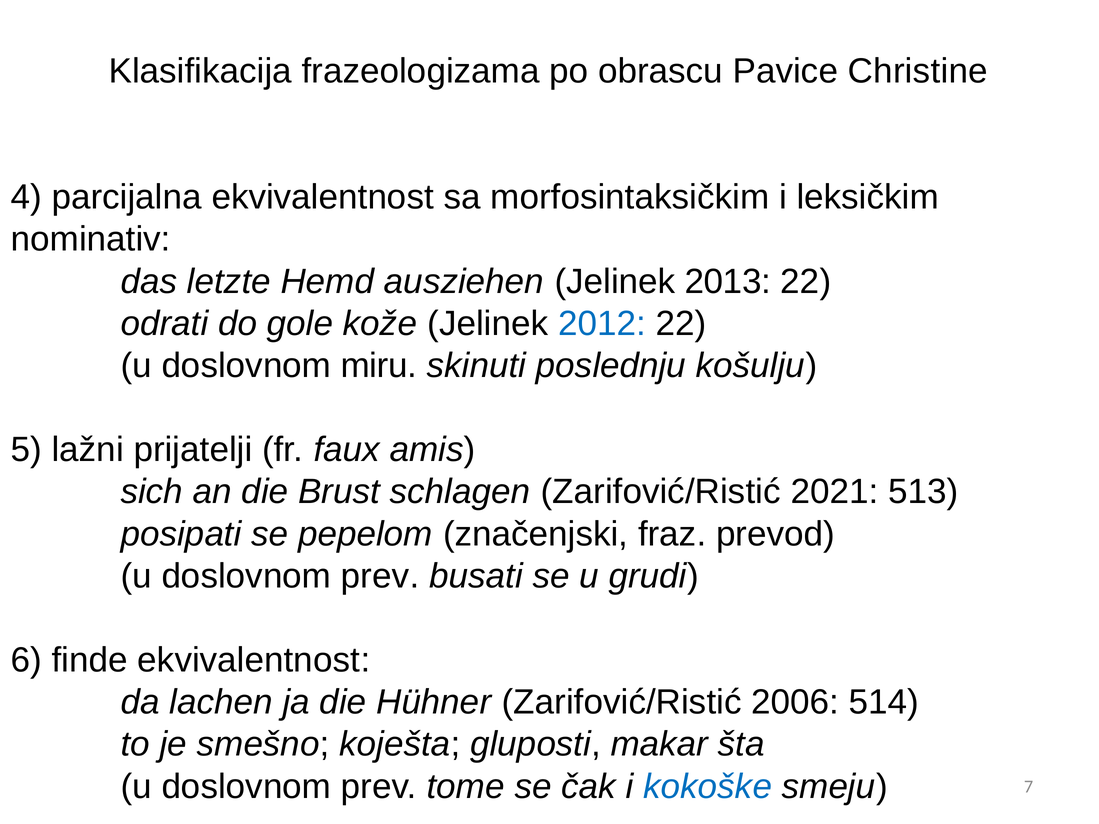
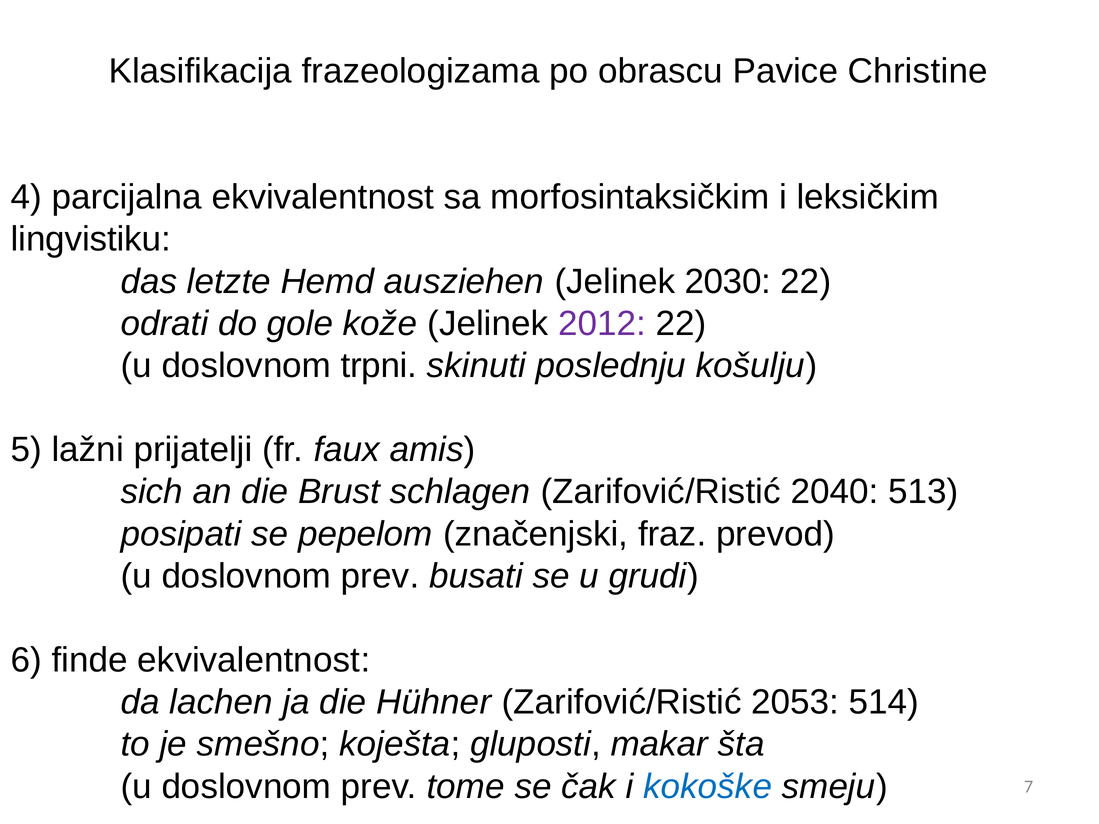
nominativ: nominativ -> lingvistiku (91, 239)
2013: 2013 -> 2030 (728, 282)
2012 colour: blue -> purple (602, 324)
miru: miru -> trpni (379, 366)
2021: 2021 -> 2040 (835, 492)
2006: 2006 -> 2053 (795, 703)
